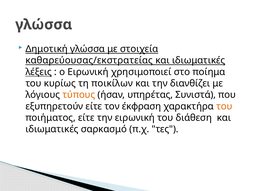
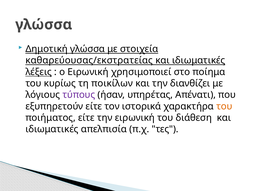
τύπους colour: orange -> purple (79, 95)
Συνιστά: Συνιστά -> Απένατι (196, 95)
έκφραση: έκφραση -> ιστορικά (141, 106)
σαρκασμό: σαρκασμό -> απελπισία (104, 129)
